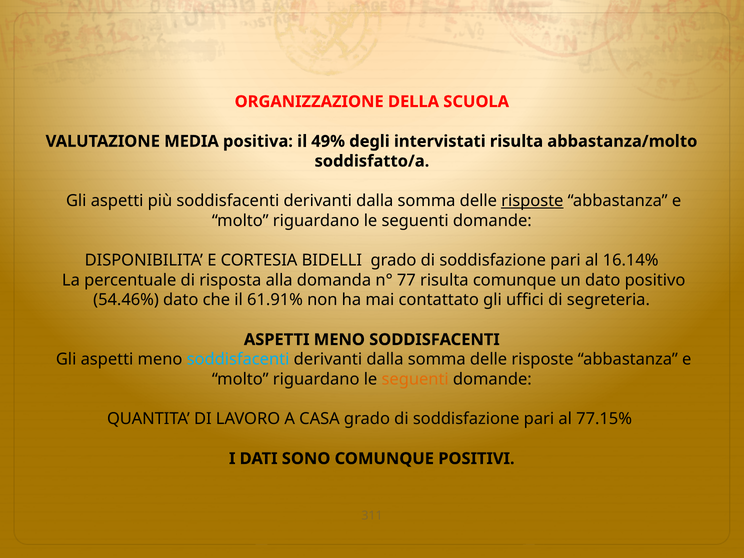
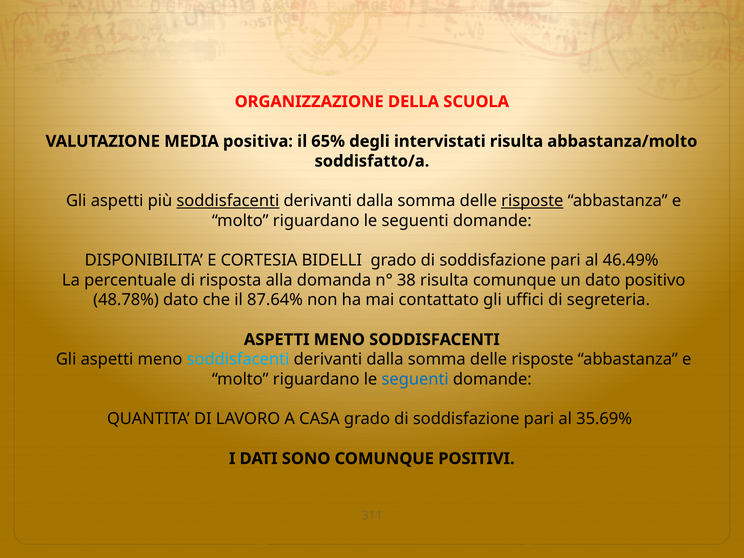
49%: 49% -> 65% (328, 141)
soddisfacenti underline: none -> present (228, 201)
16.14%: 16.14% -> 46.49% (631, 260)
77: 77 -> 38 (406, 280)
54.46%: 54.46% -> 48.78% (126, 300)
61.91%: 61.91% -> 87.64% (275, 300)
seguenti colour: orange -> blue (415, 379)
77.15%: 77.15% -> 35.69% (604, 419)
